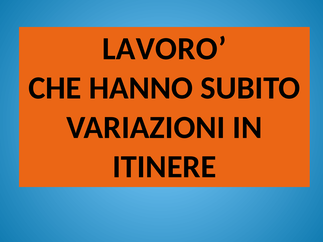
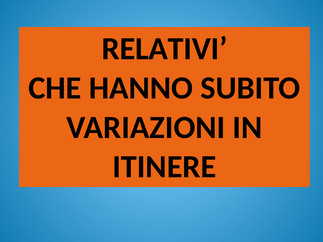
LAVORO: LAVORO -> RELATIVI (164, 49)
